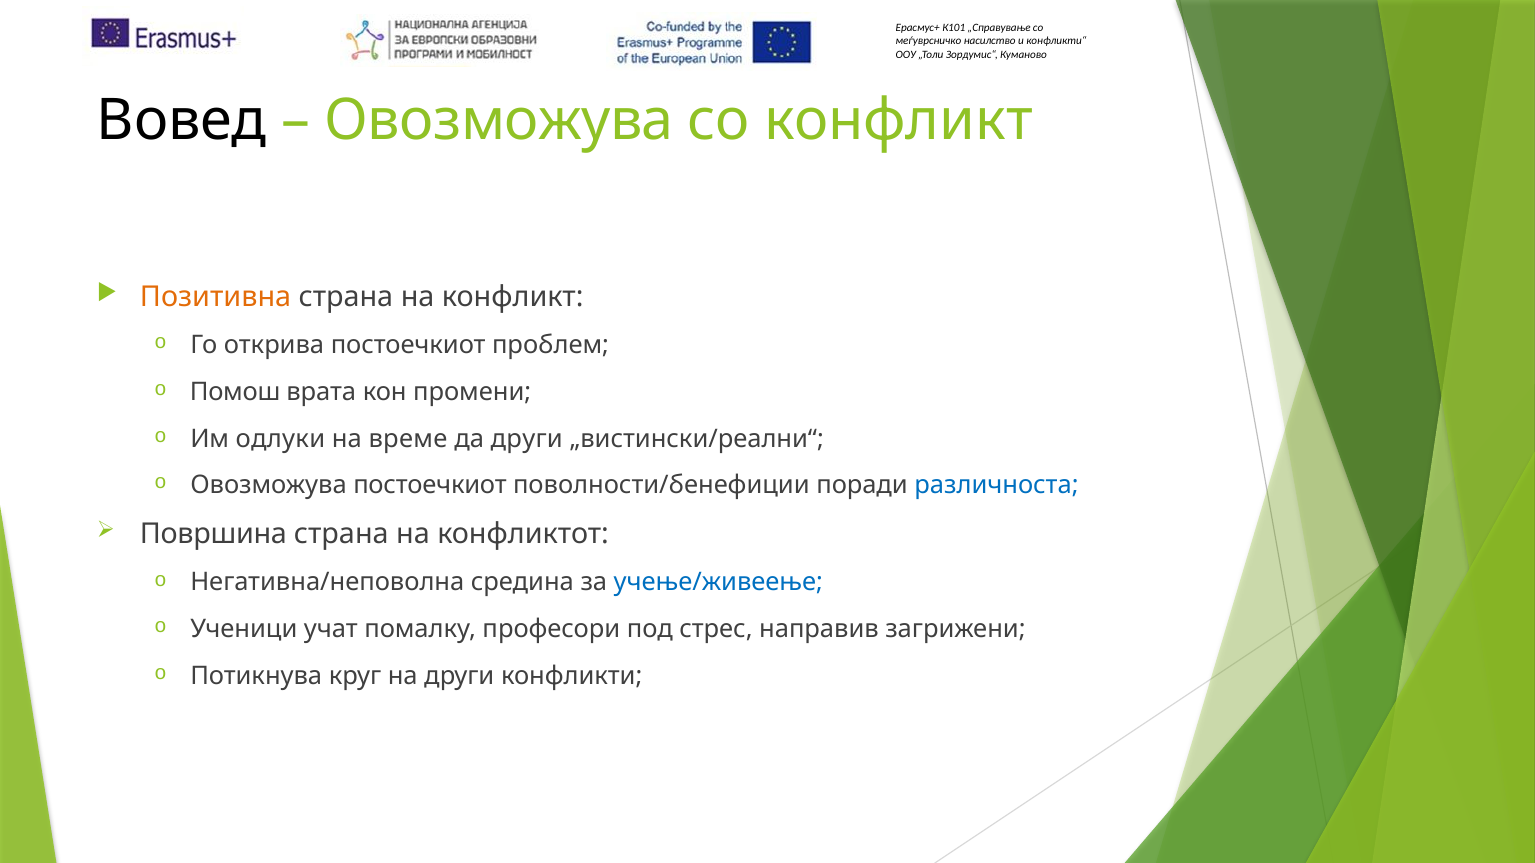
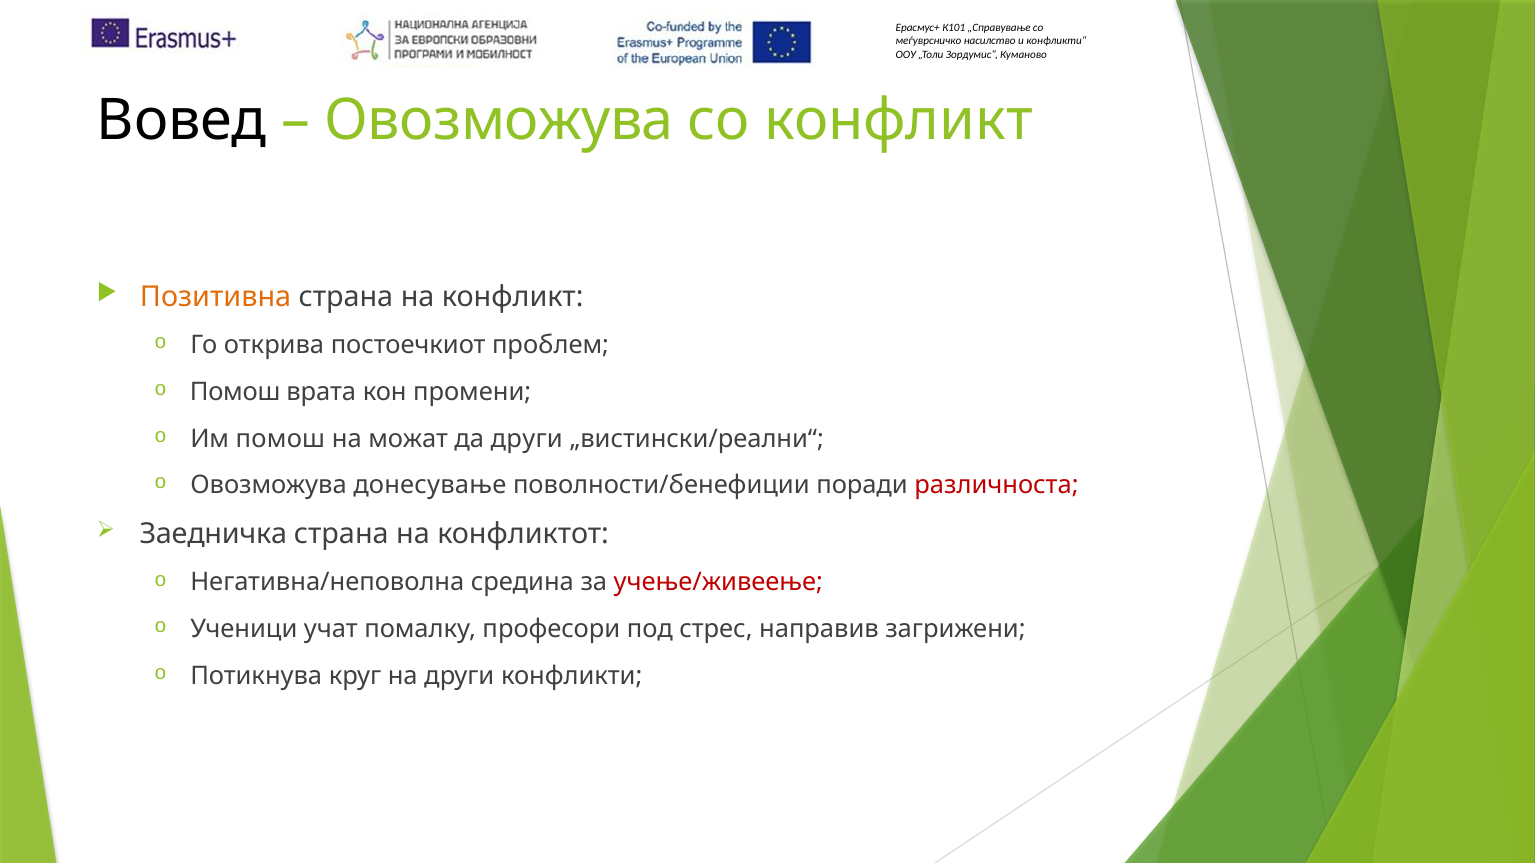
Им одлуки: одлуки -> помош (280, 439)
време: време -> можат (408, 439)
Овозможува постоечкиот: постоечкиот -> донесување (430, 486)
различноста colour: blue -> red (997, 486)
Површина: Површина -> Заедничка (213, 534)
учење/живеење colour: blue -> red (718, 583)
